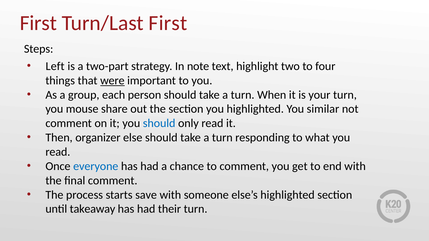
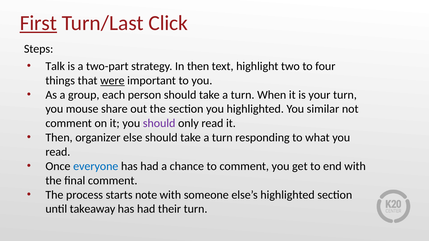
First underline: none -> present (38, 23)
Turn/Last First: First -> Click (168, 23)
Left: Left -> Talk (55, 66)
In note: note -> then (198, 66)
should colour: blue -> purple (159, 123)
save: save -> note (146, 195)
